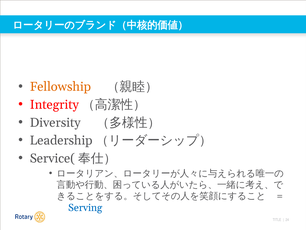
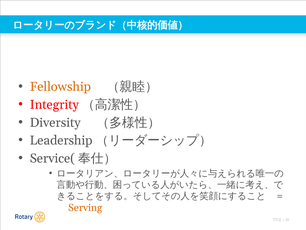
Serving colour: blue -> orange (85, 207)
